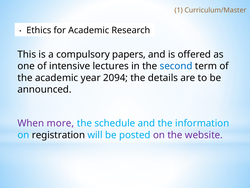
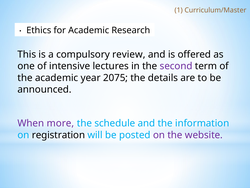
papers: papers -> review (129, 54)
second colour: blue -> purple (176, 66)
2094: 2094 -> 2075 (116, 78)
